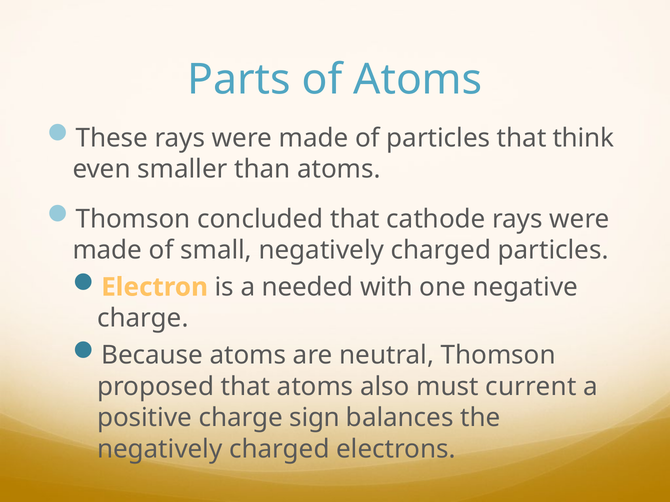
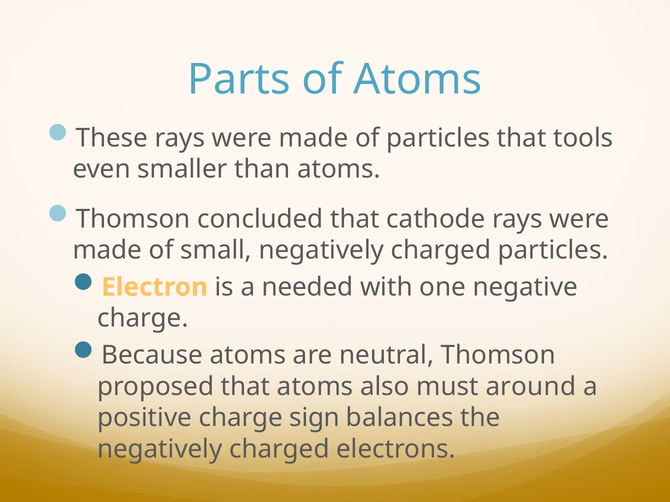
think: think -> tools (583, 138)
current: current -> around (531, 387)
